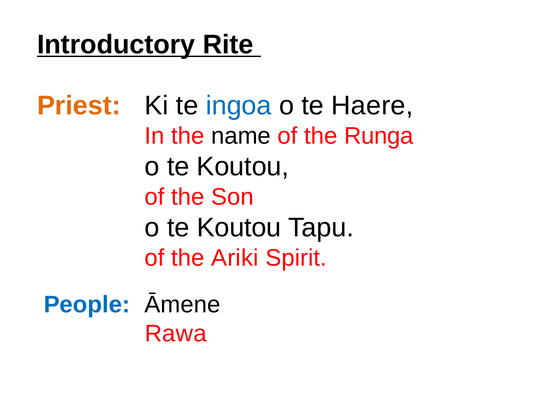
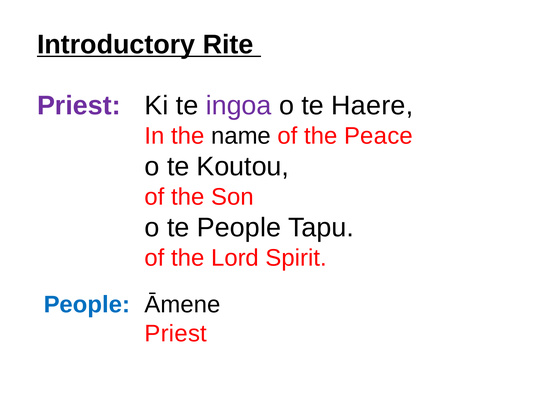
Priest colour: orange -> purple (79, 105)
ingoa colour: blue -> purple (239, 105)
Runga: Runga -> Peace (379, 136)
Koutou: Koutou -> People (239, 227)
Ariki: Ariki -> Lord (235, 258)
Rawa: Rawa -> Priest (176, 333)
